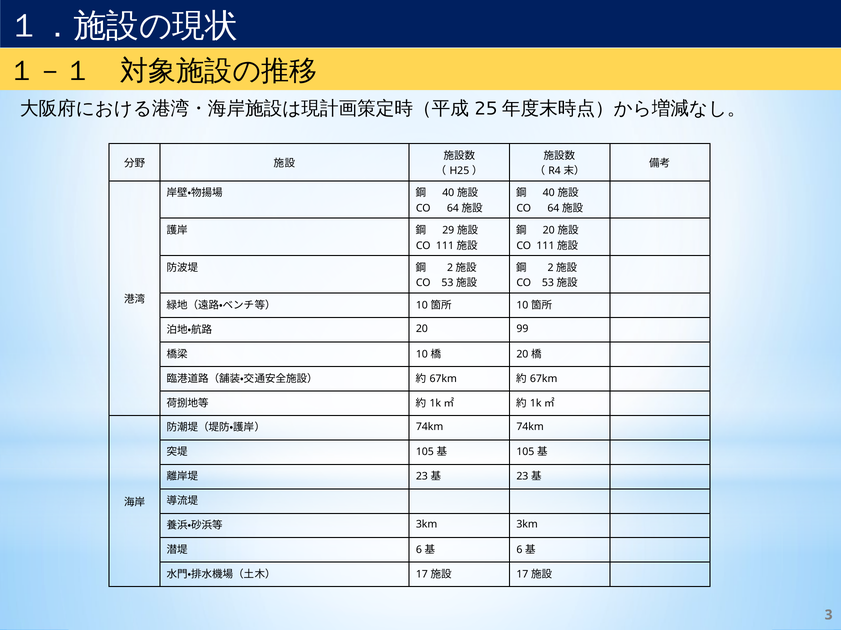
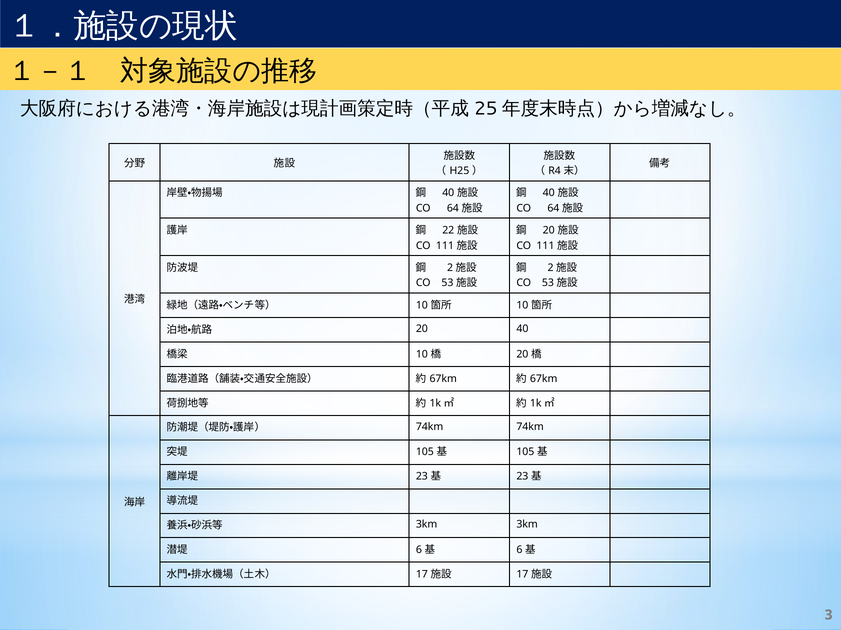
29: 29 -> 22 (448, 231)
20 99: 99 -> 40 (522, 329)
